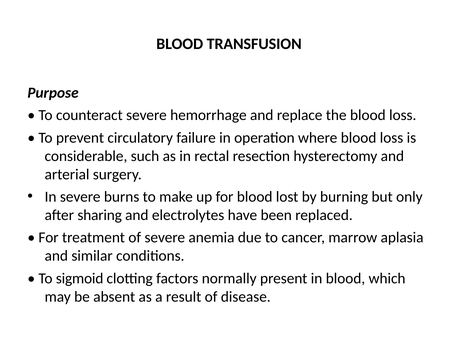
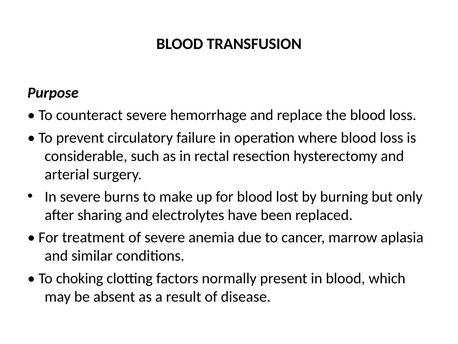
sigmoid: sigmoid -> choking (80, 278)
